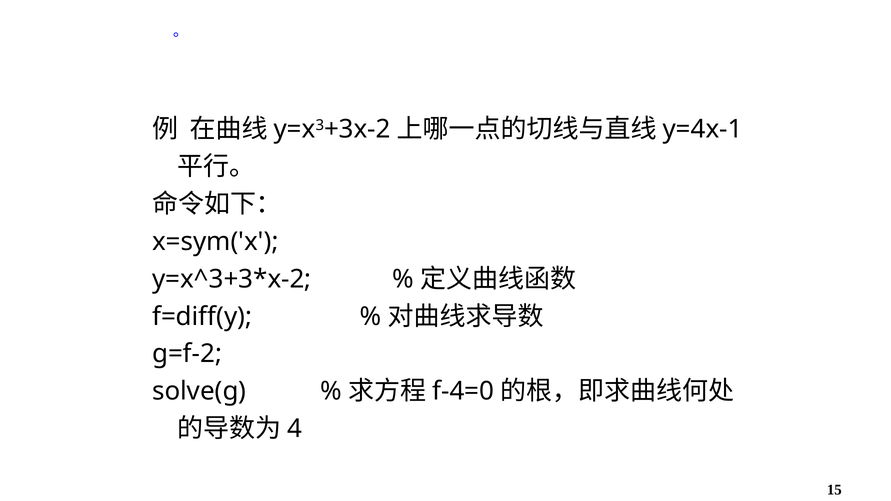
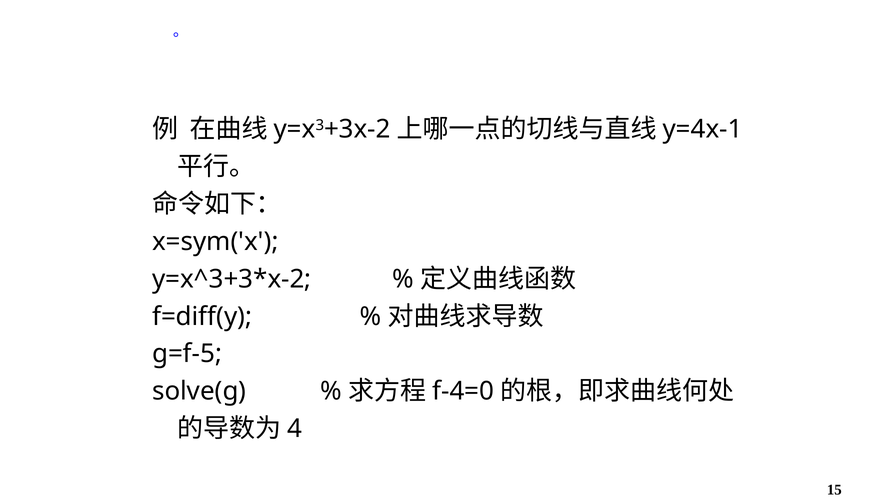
g=f-2: g=f-2 -> g=f-5 (187, 354)
